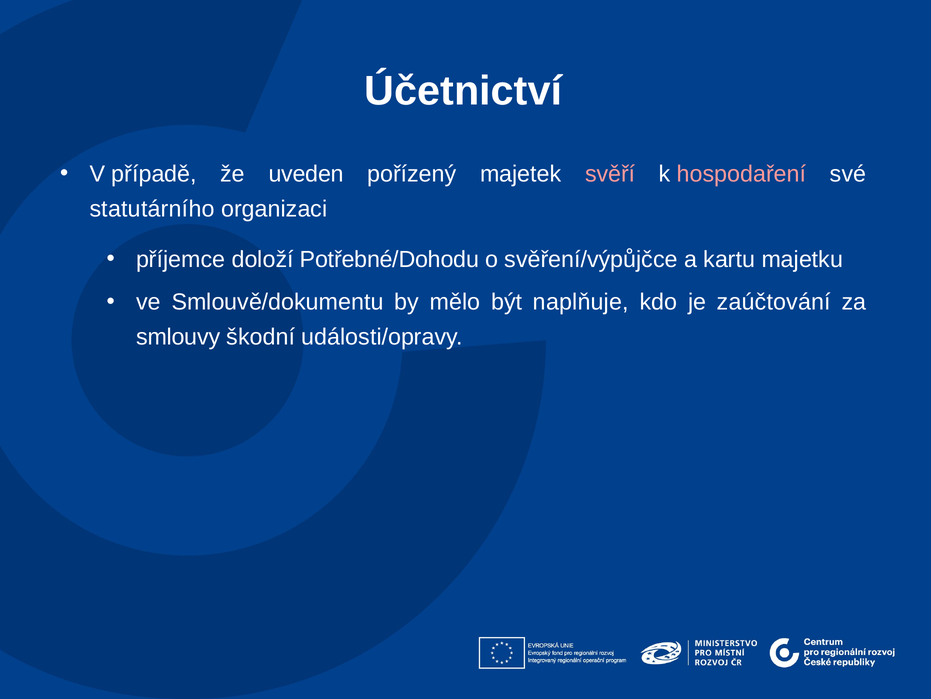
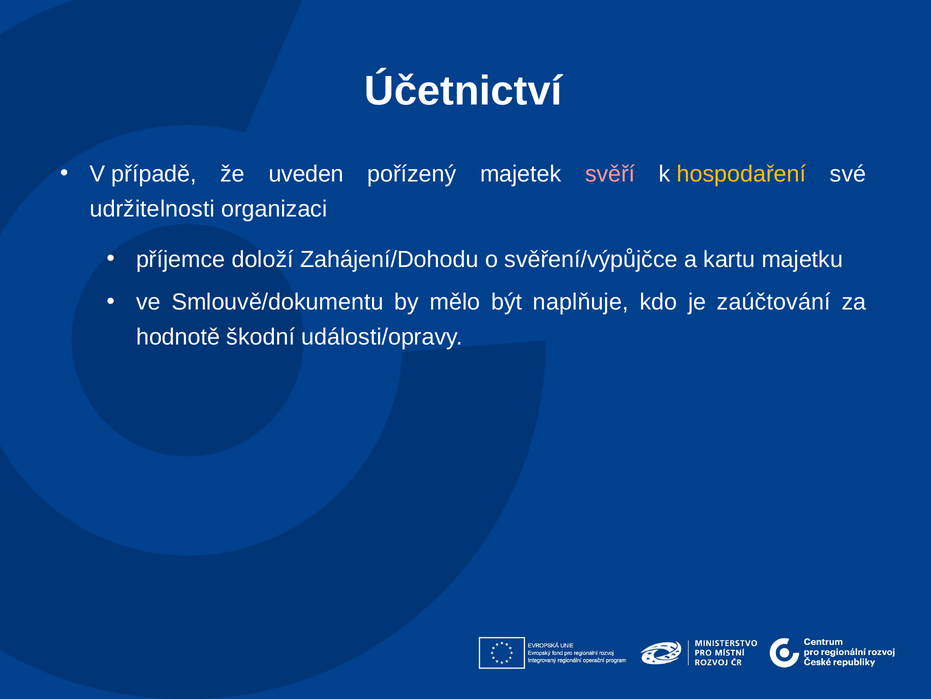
hospodaření colour: pink -> yellow (742, 174)
statutárního: statutárního -> udržitelnosti (152, 209)
Potřebné/Dohodu: Potřebné/Dohodu -> Zahájení/Dohodu (389, 259)
smlouvy: smlouvy -> hodnotě (178, 337)
